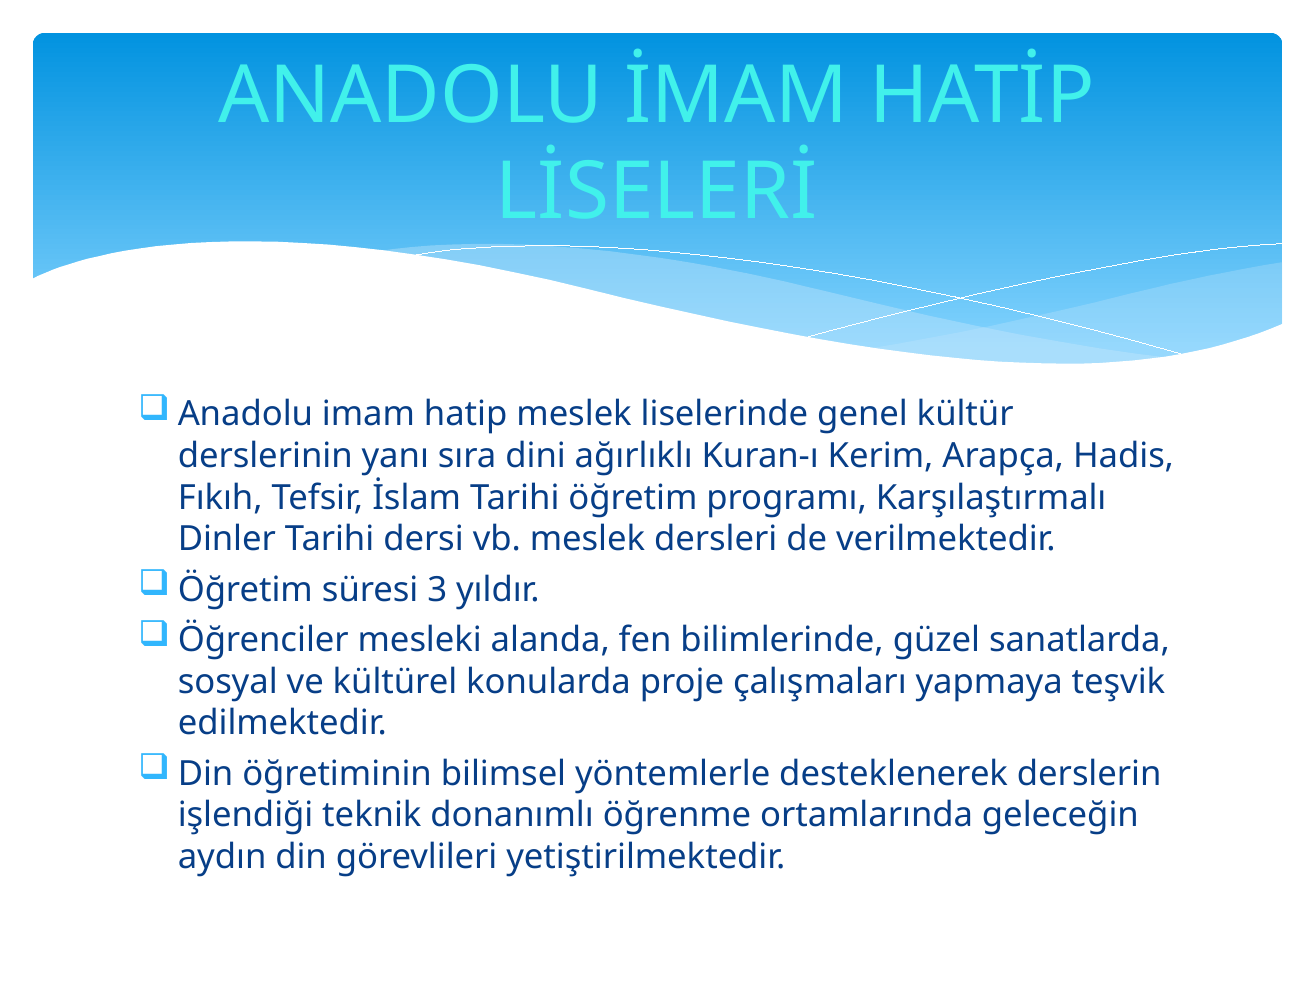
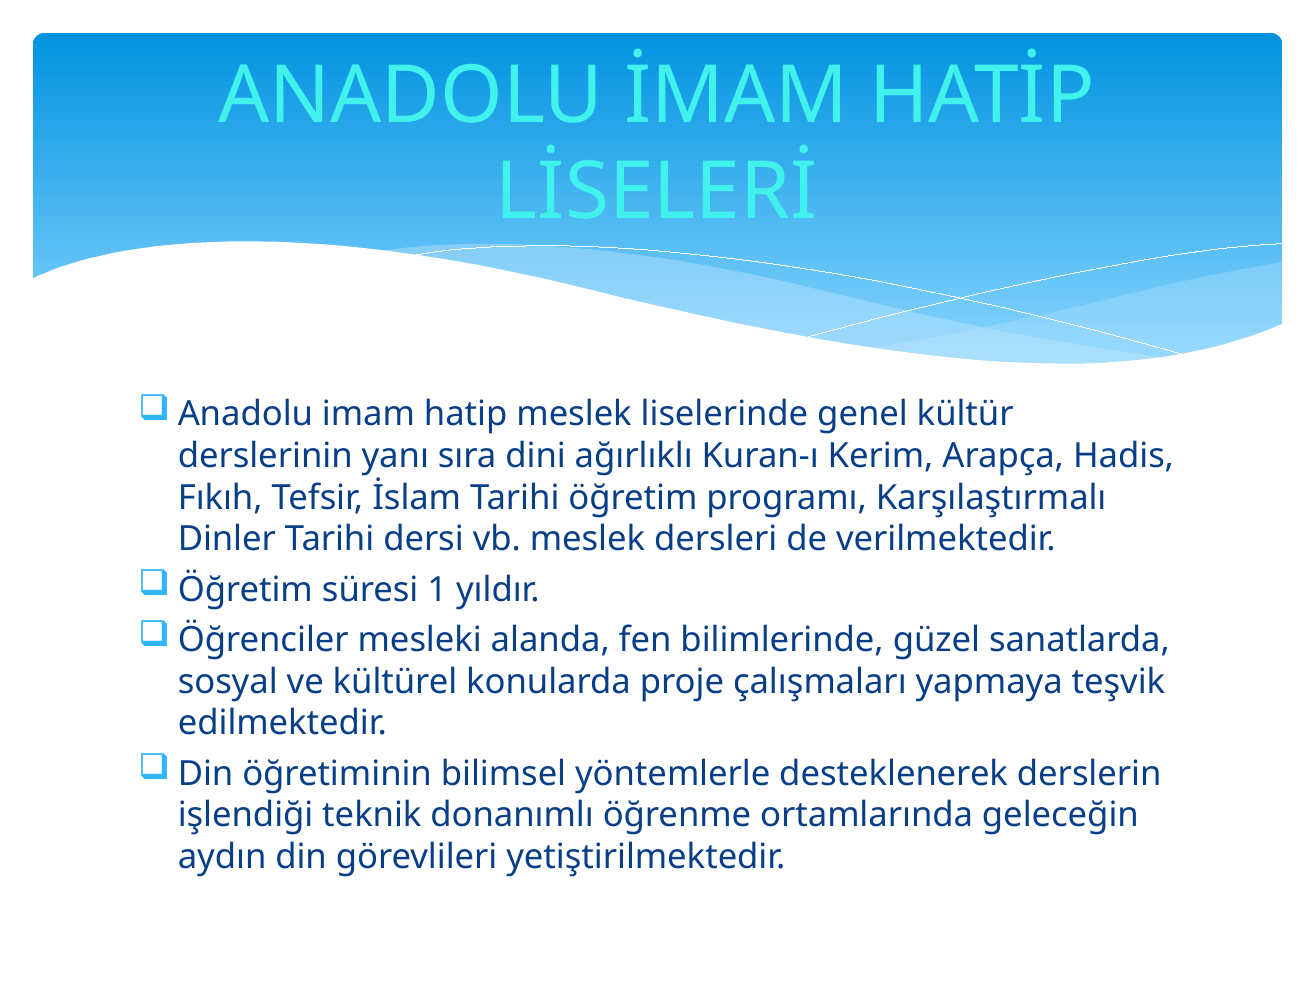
3: 3 -> 1 (437, 589)
